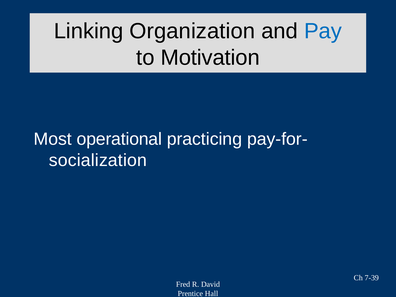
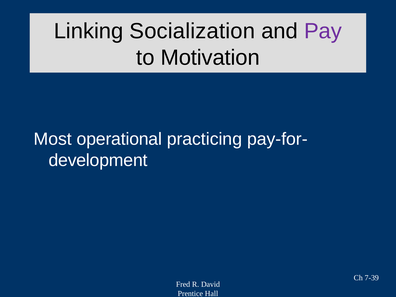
Organization: Organization -> Socialization (192, 31)
Pay colour: blue -> purple (323, 31)
socialization: socialization -> development (98, 160)
